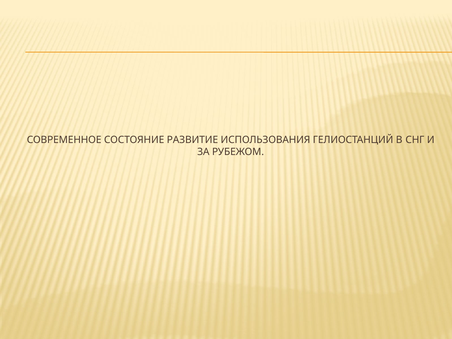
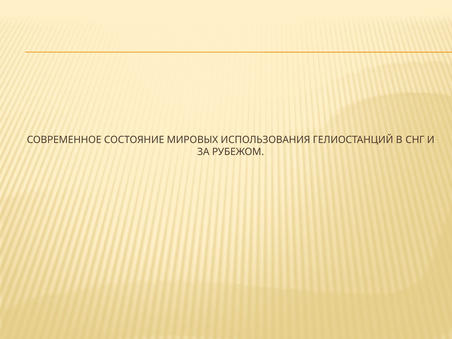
РАЗВИТИЕ: РАЗВИТИЕ -> МИРОВЫХ (192, 140)
